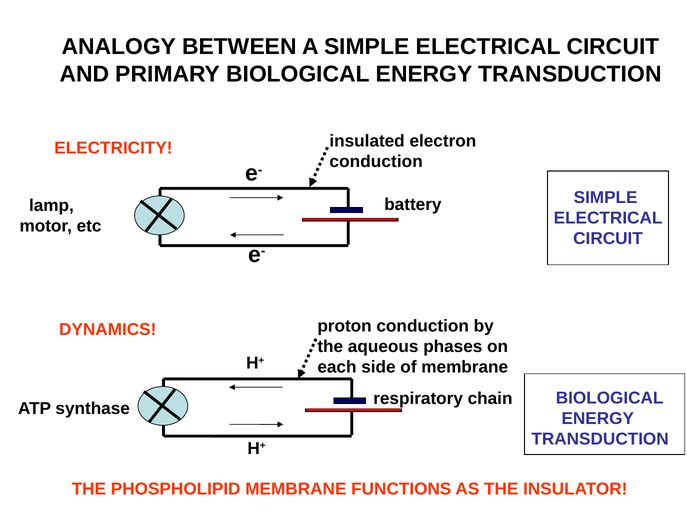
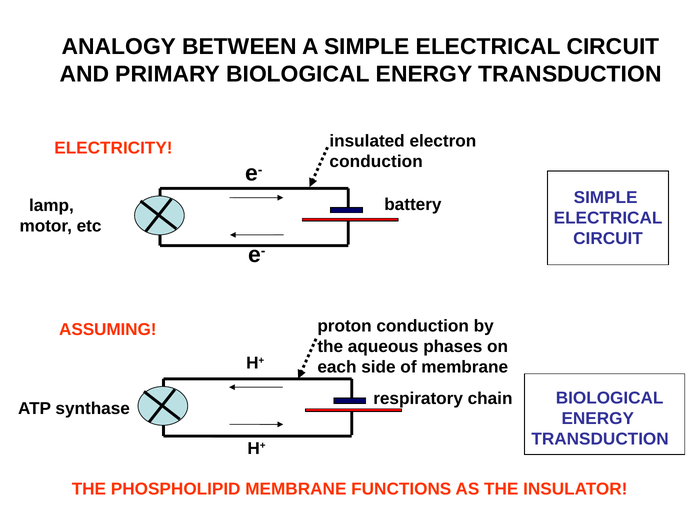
DYNAMICS: DYNAMICS -> ASSUMING (108, 330)
